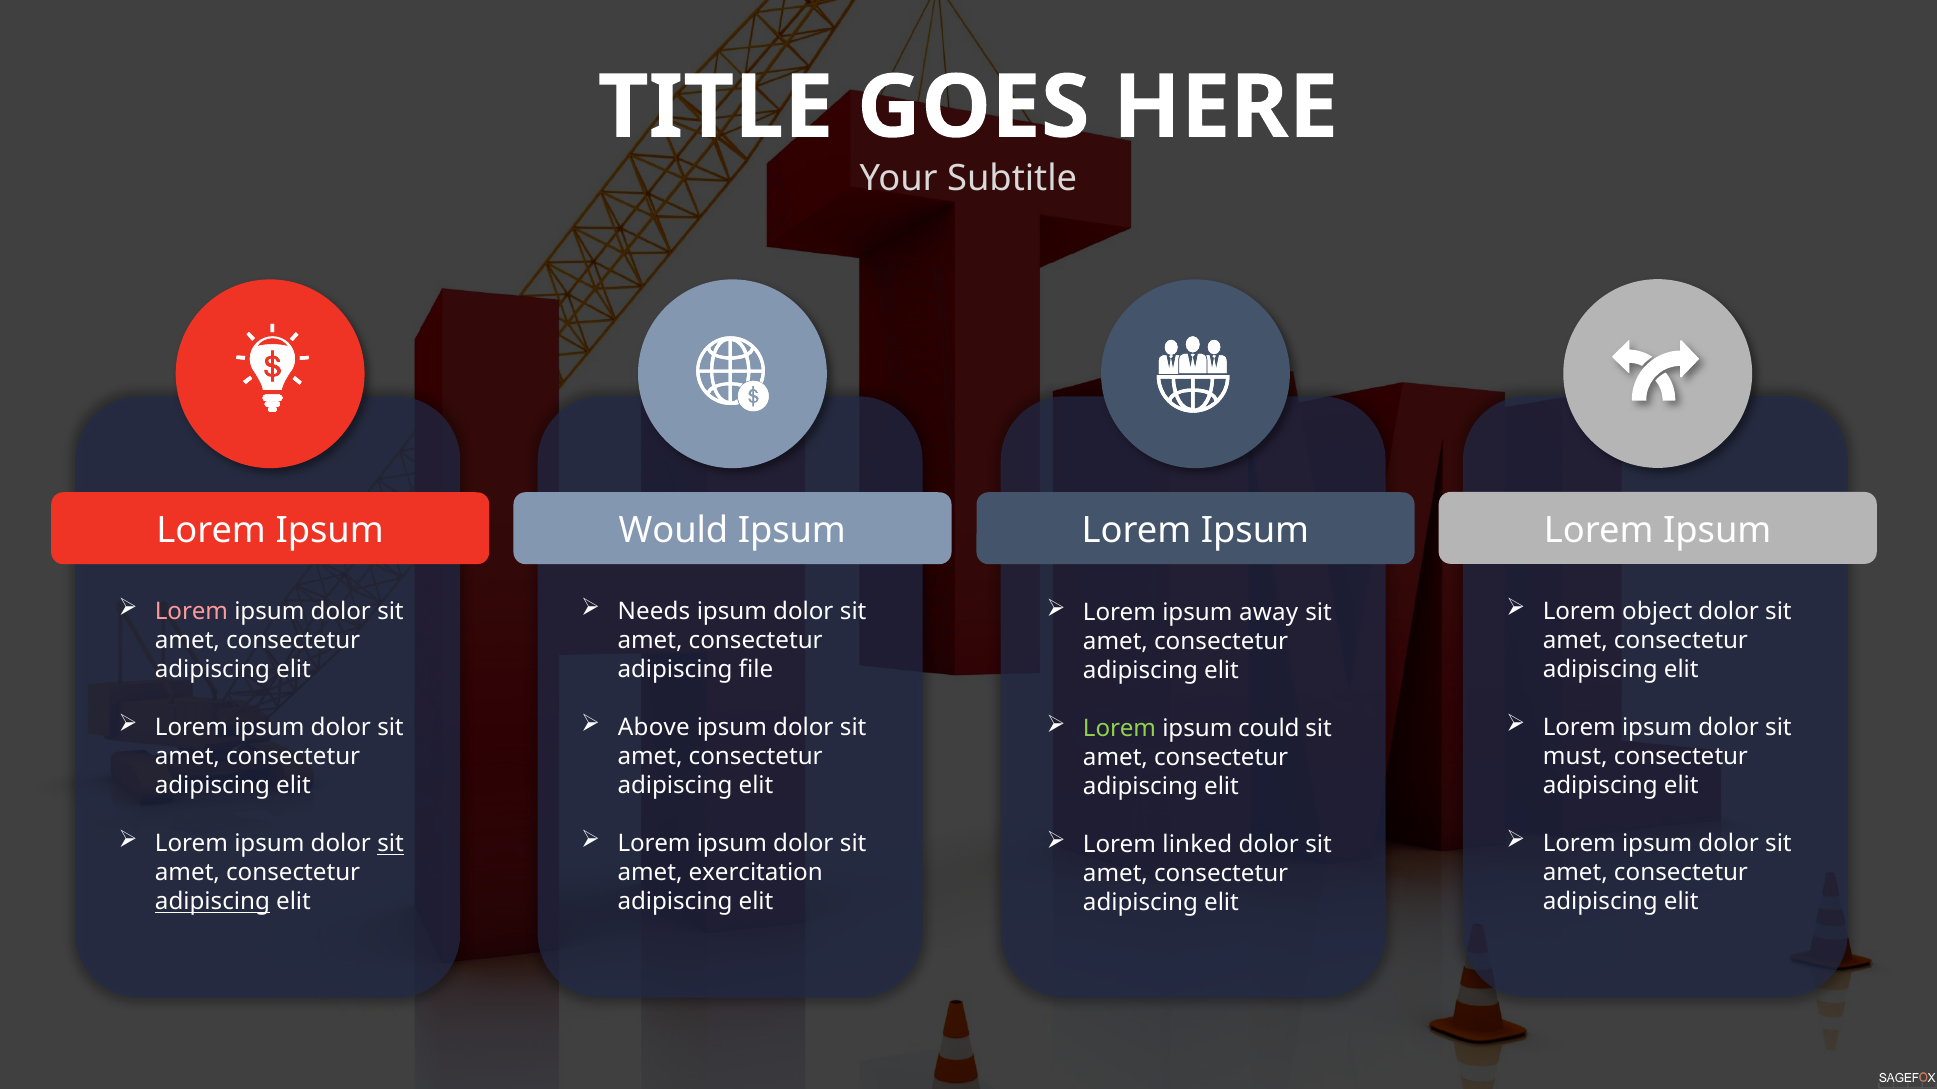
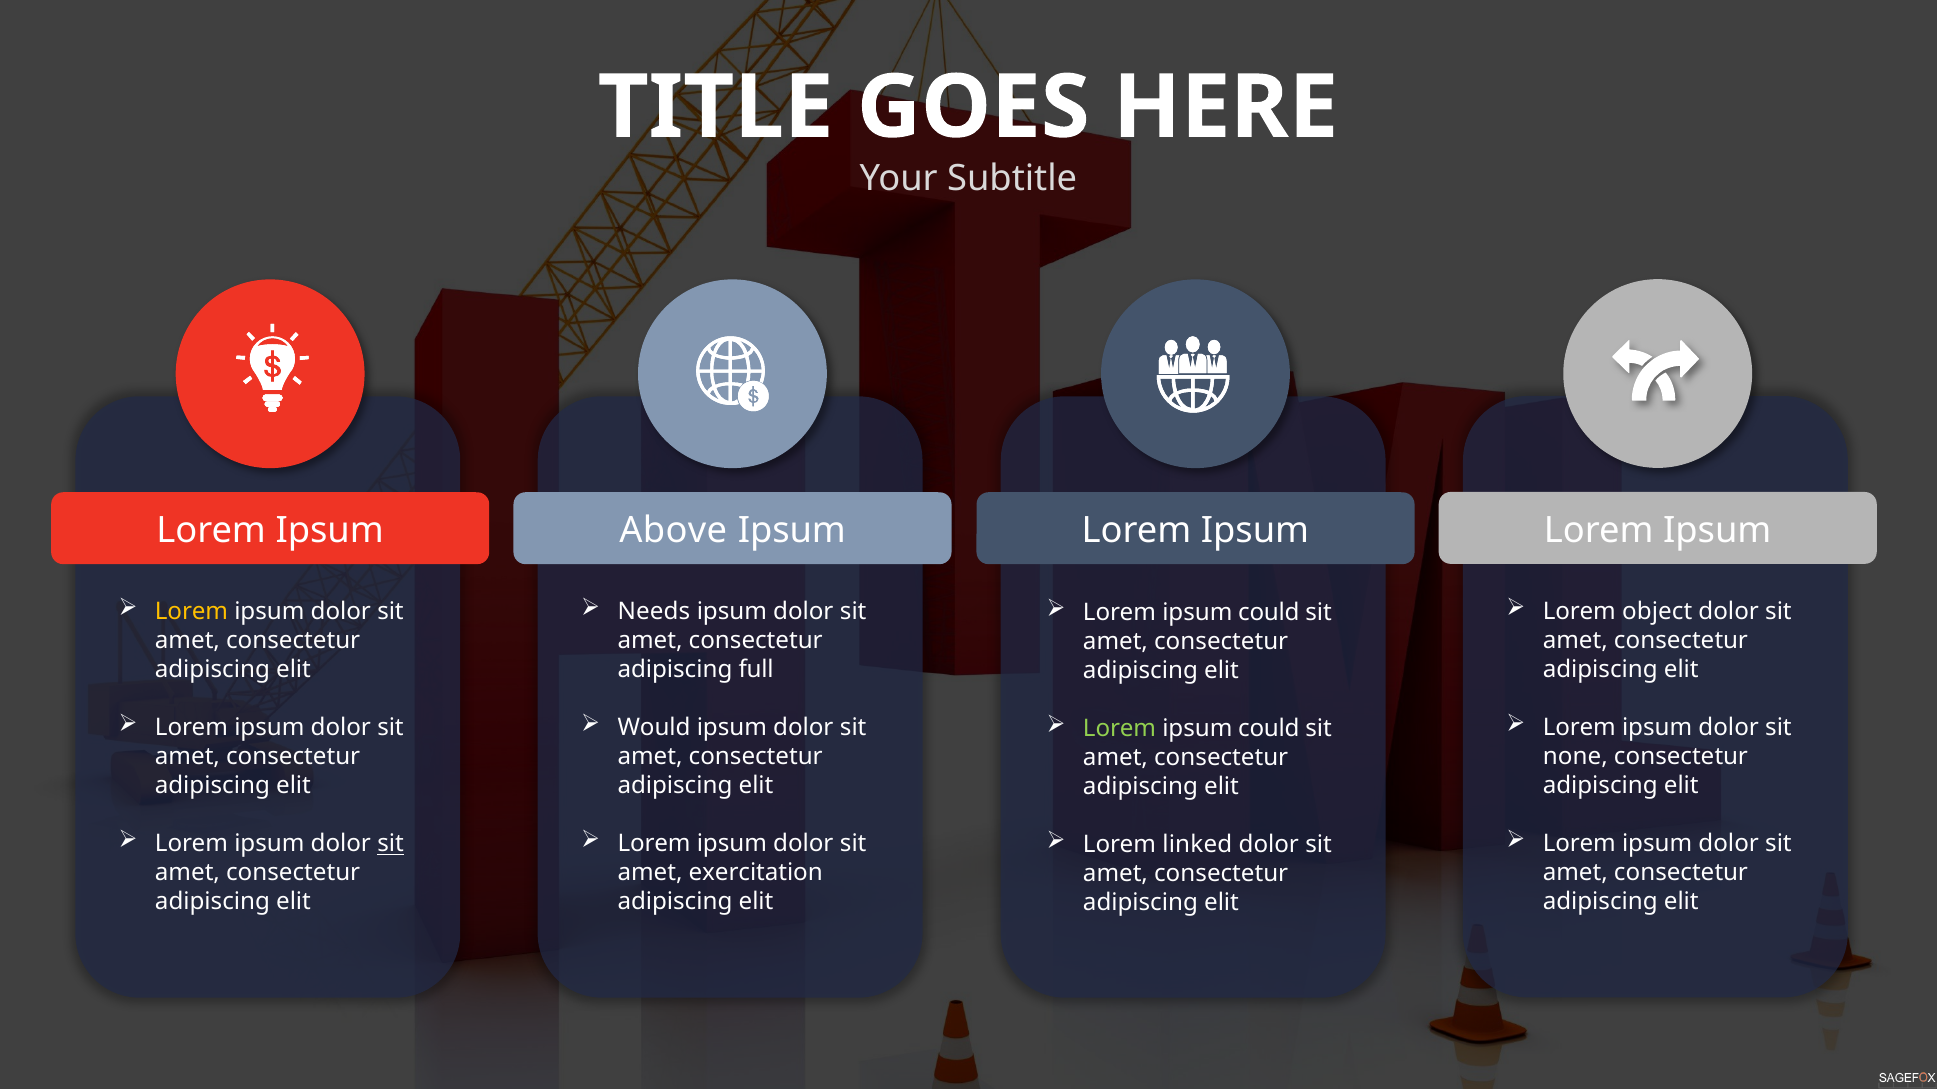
Would: Would -> Above (673, 531)
Lorem colour: pink -> yellow (191, 612)
away: away -> could (1269, 613)
file: file -> full (756, 670)
Above: Above -> Would (654, 728)
must: must -> none (1575, 757)
adipiscing underline: present -> none (212, 902)
